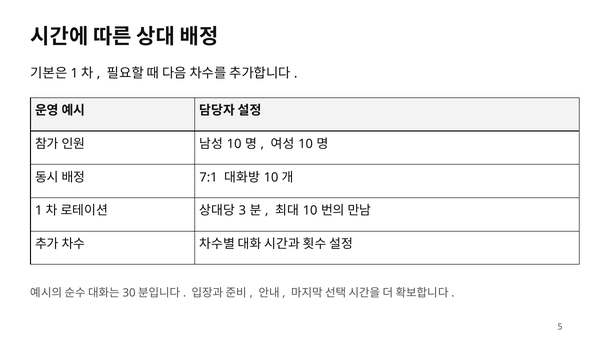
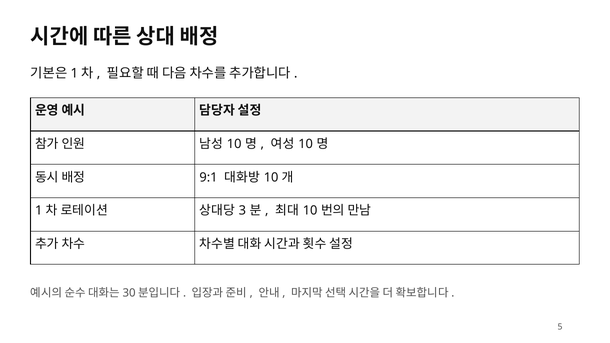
7:1: 7:1 -> 9:1 (209, 177)
